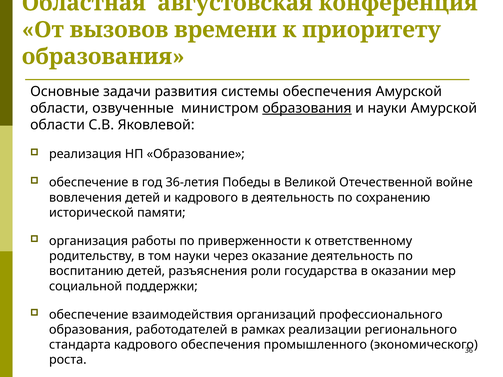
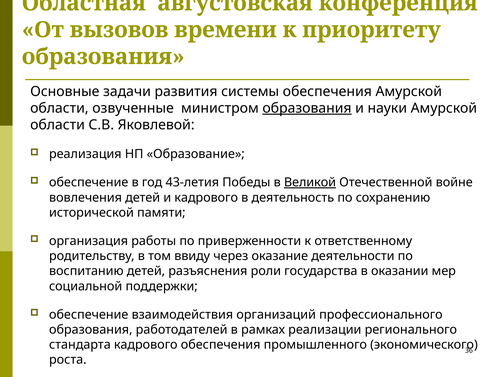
36-летия: 36-летия -> 43-летия (192, 183)
Великой underline: none -> present (310, 183)
том науки: науки -> ввиду (192, 256)
оказание деятельность: деятельность -> деятельности (353, 256)
